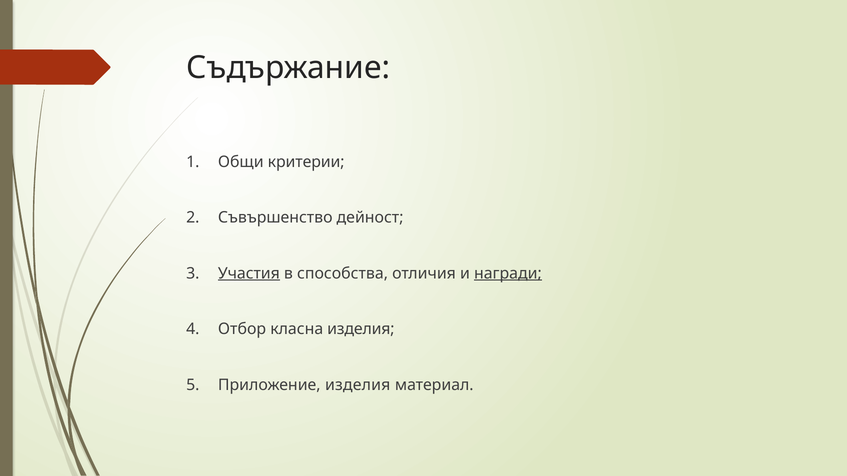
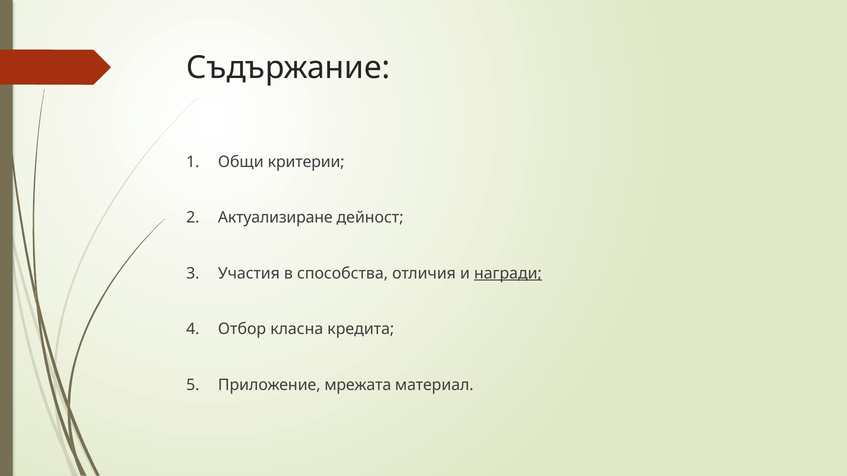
Съвършенство: Съвършенство -> Актуализиране (275, 218)
Участия underline: present -> none (249, 274)
класна изделия: изделия -> кредита (361, 329)
Приложение изделия: изделия -> мрежата (358, 385)
